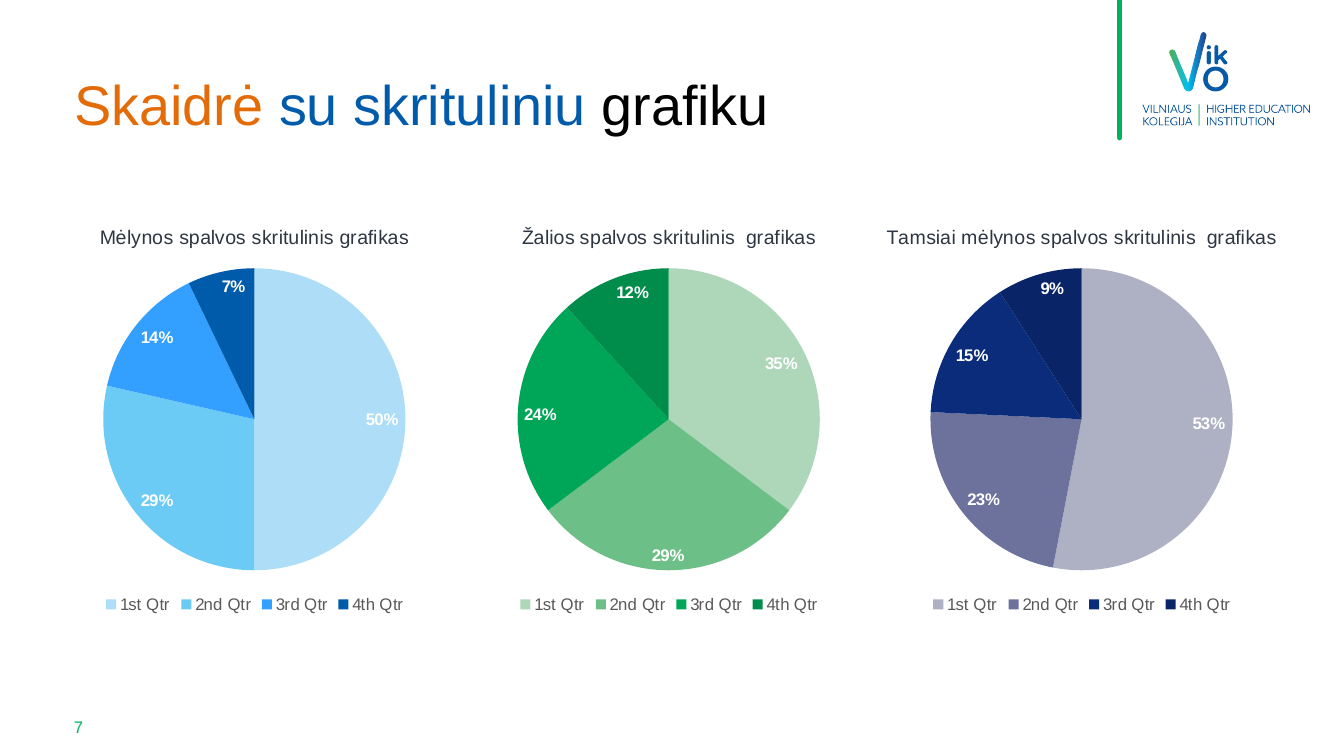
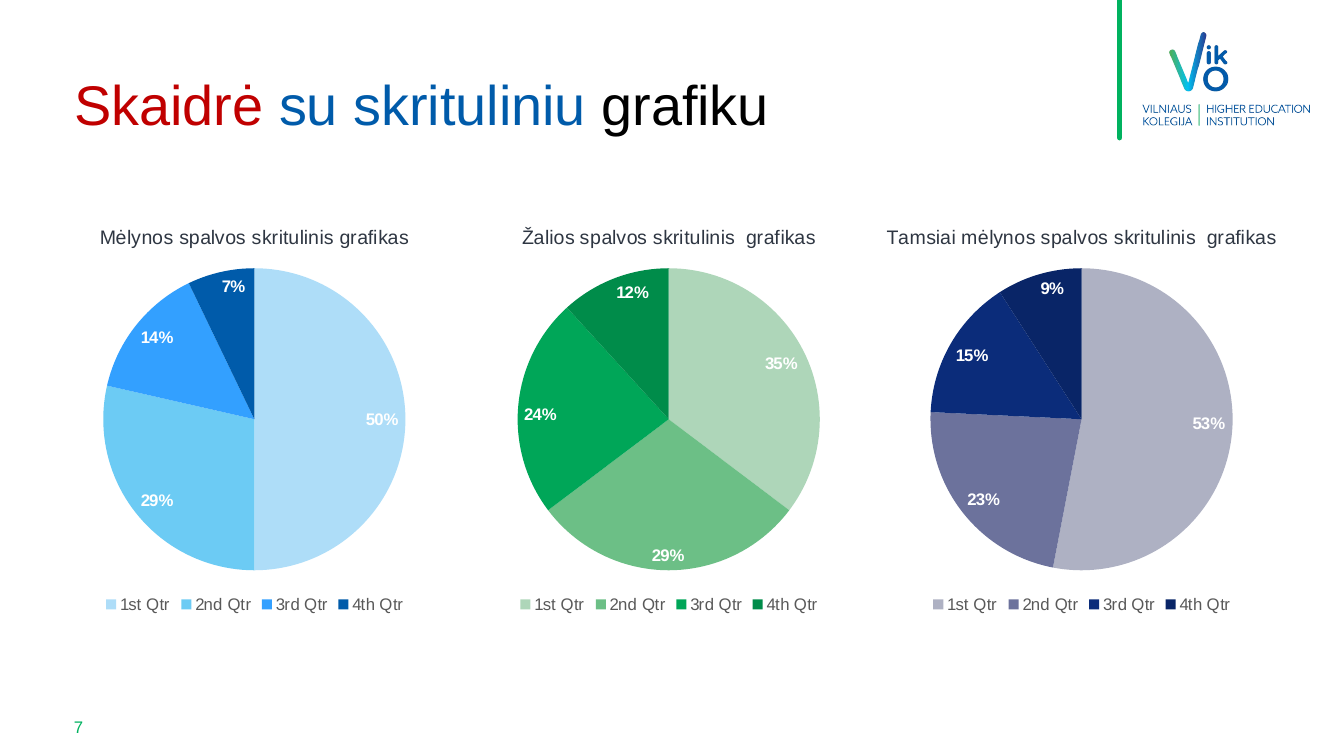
Skaidrė colour: orange -> red (169, 107)
